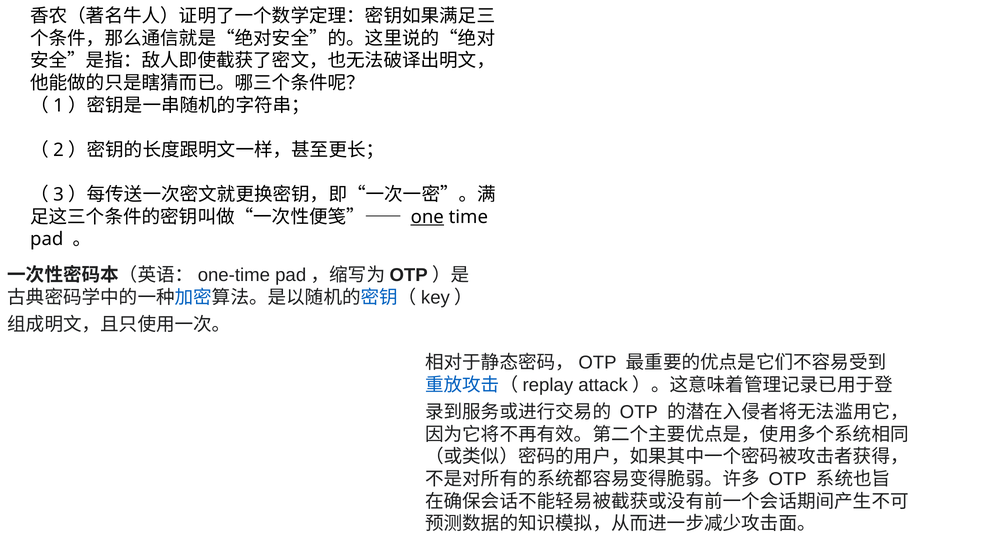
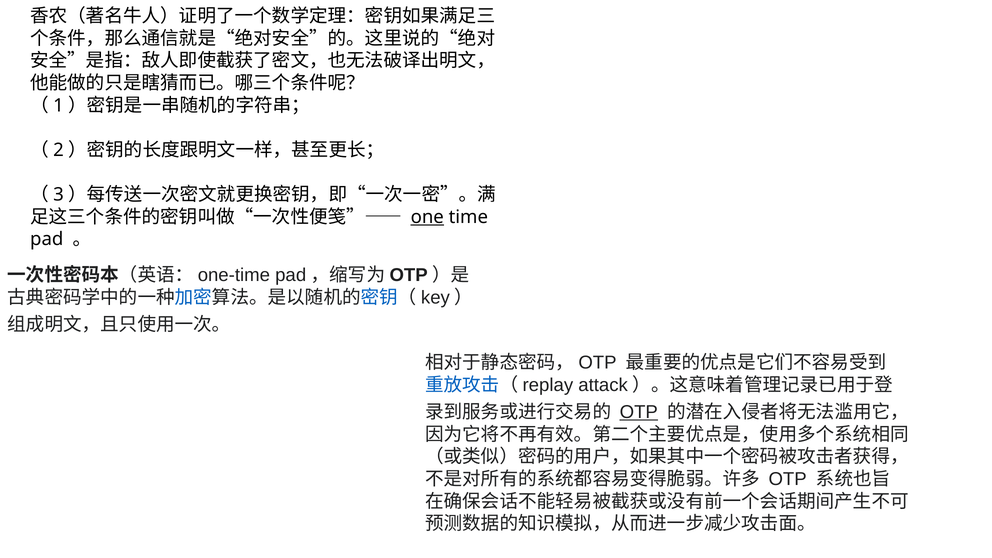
OTP underline: none -> present (639, 412)
